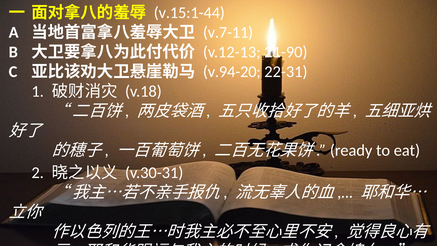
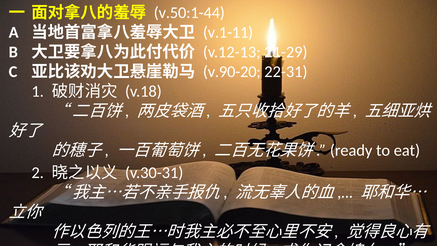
v.15:1-44: v.15:1-44 -> v.50:1-44 (189, 13)
v.7-11: v.7-11 -> v.1-11 (228, 32)
21-90: 21-90 -> 21-29 (286, 52)
v.94-20: v.94-20 -> v.90-20 (232, 72)
